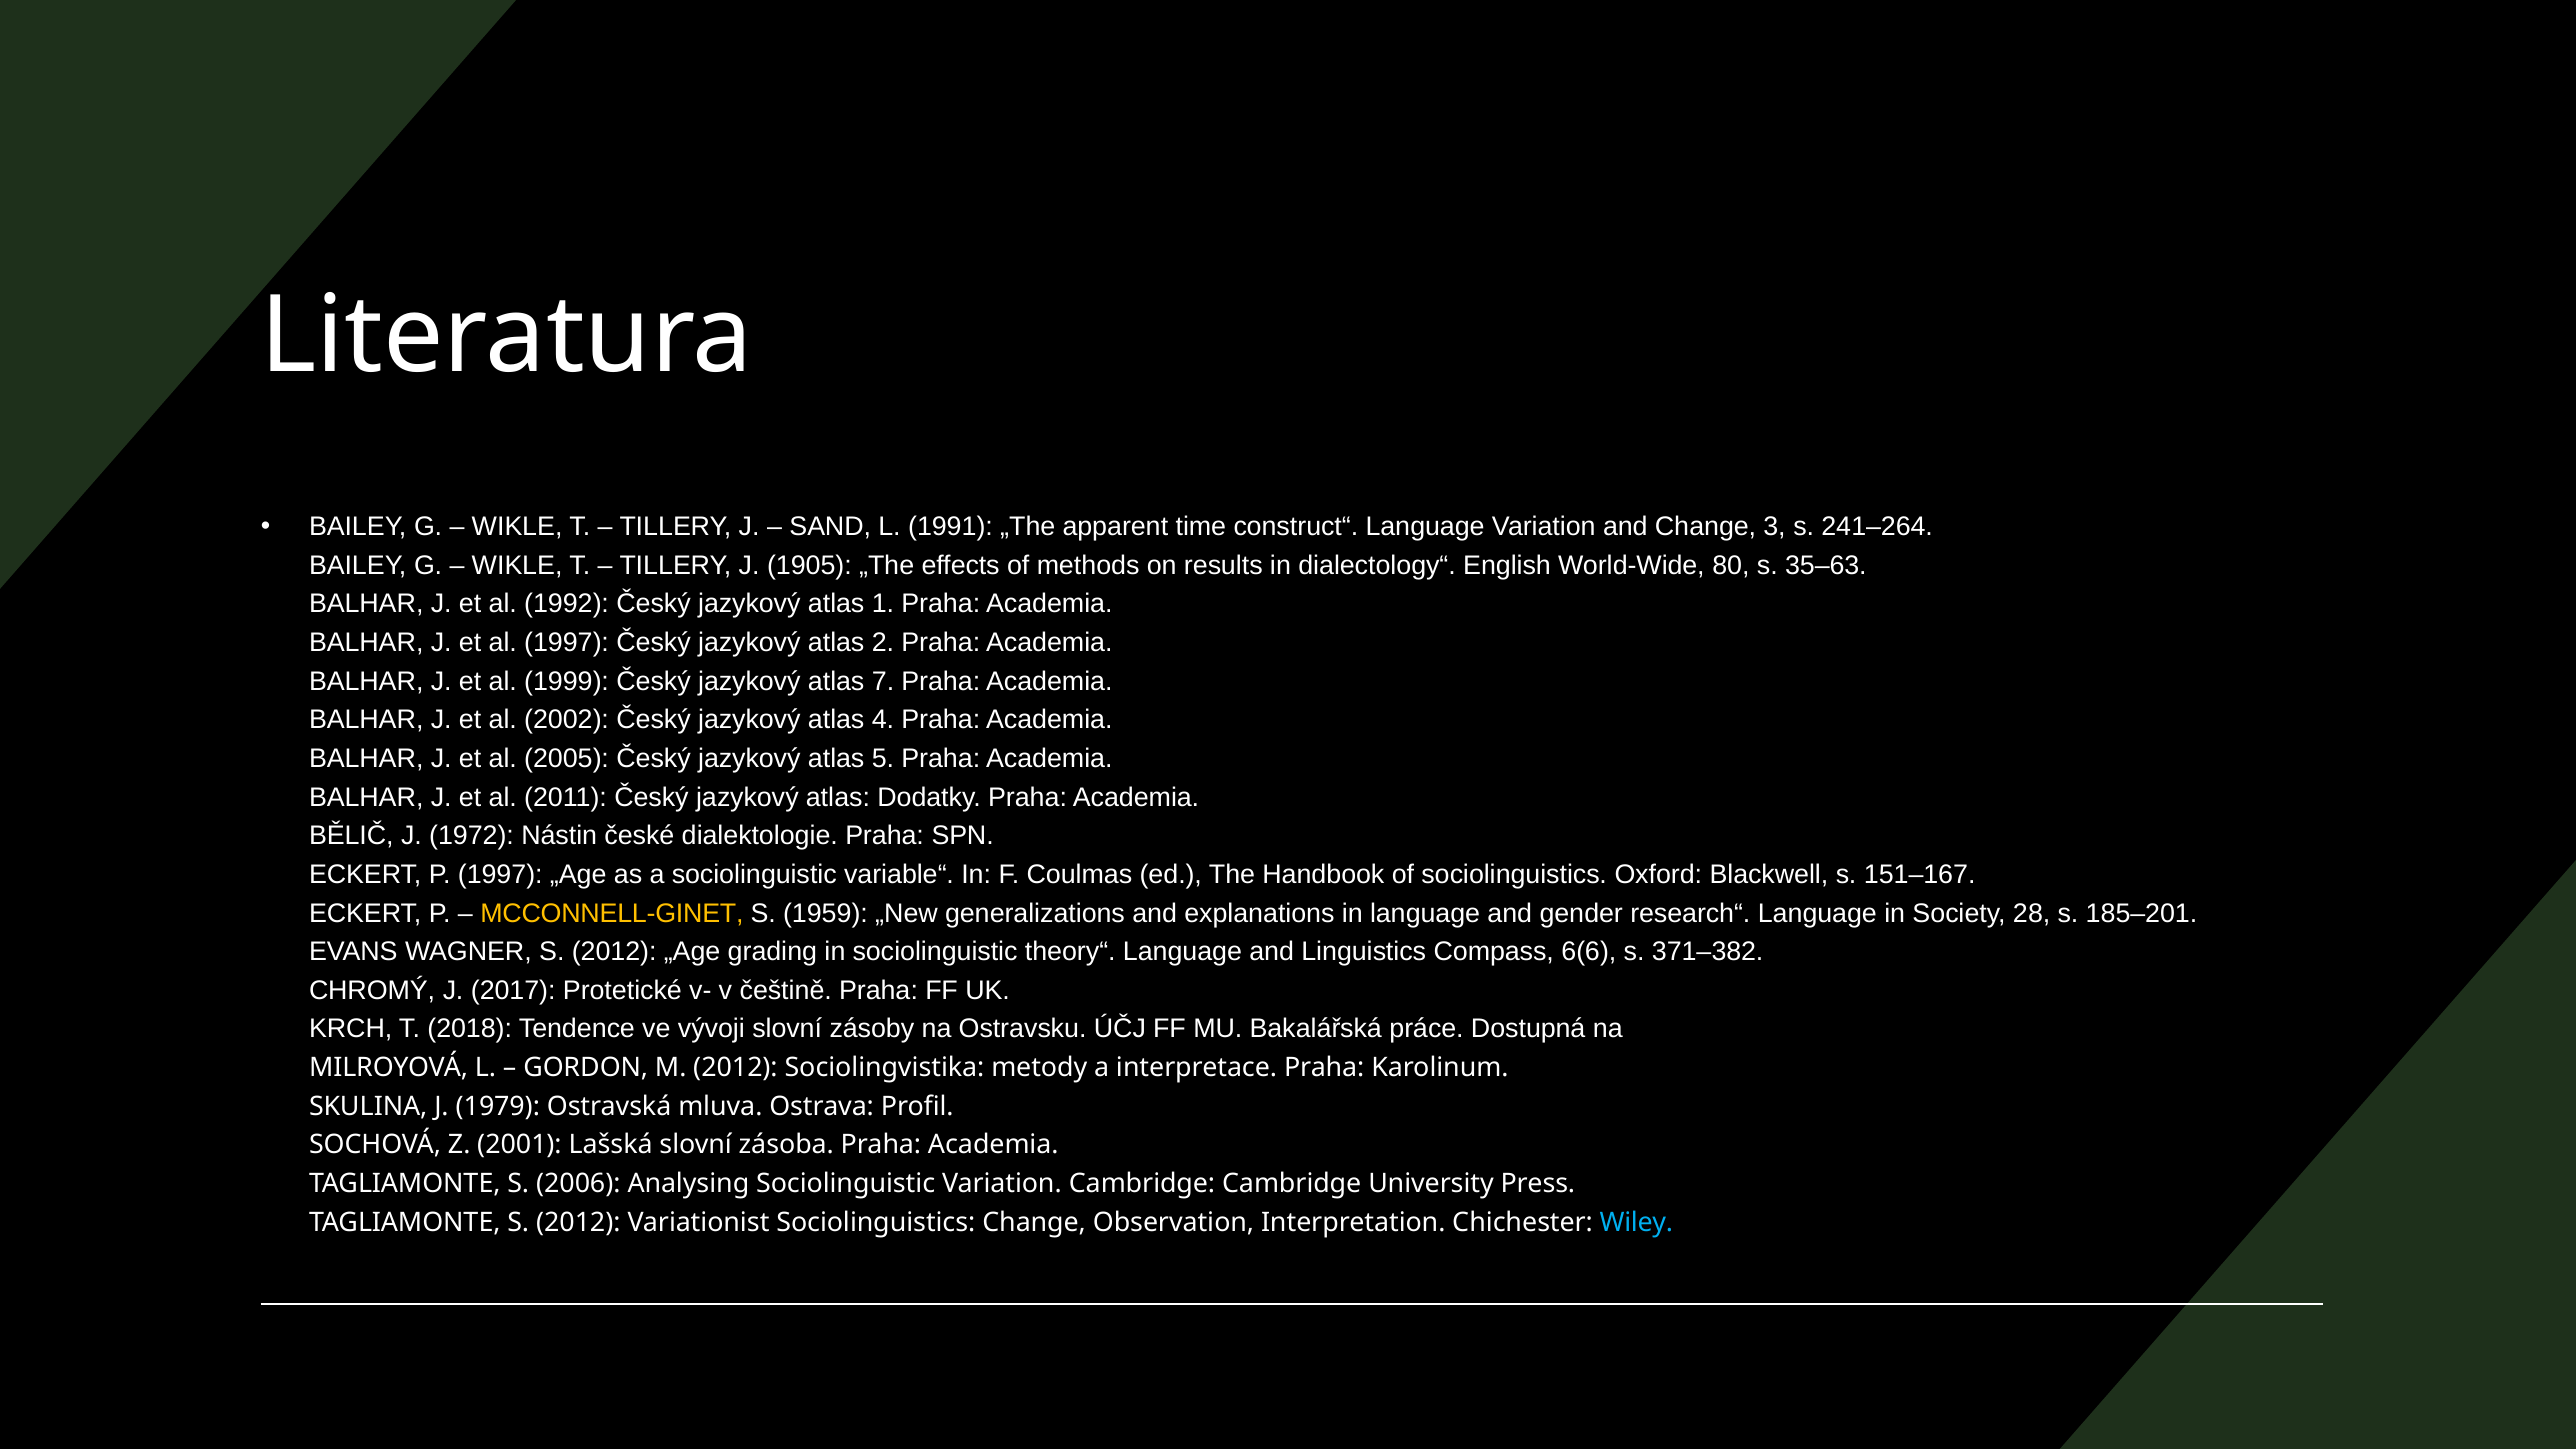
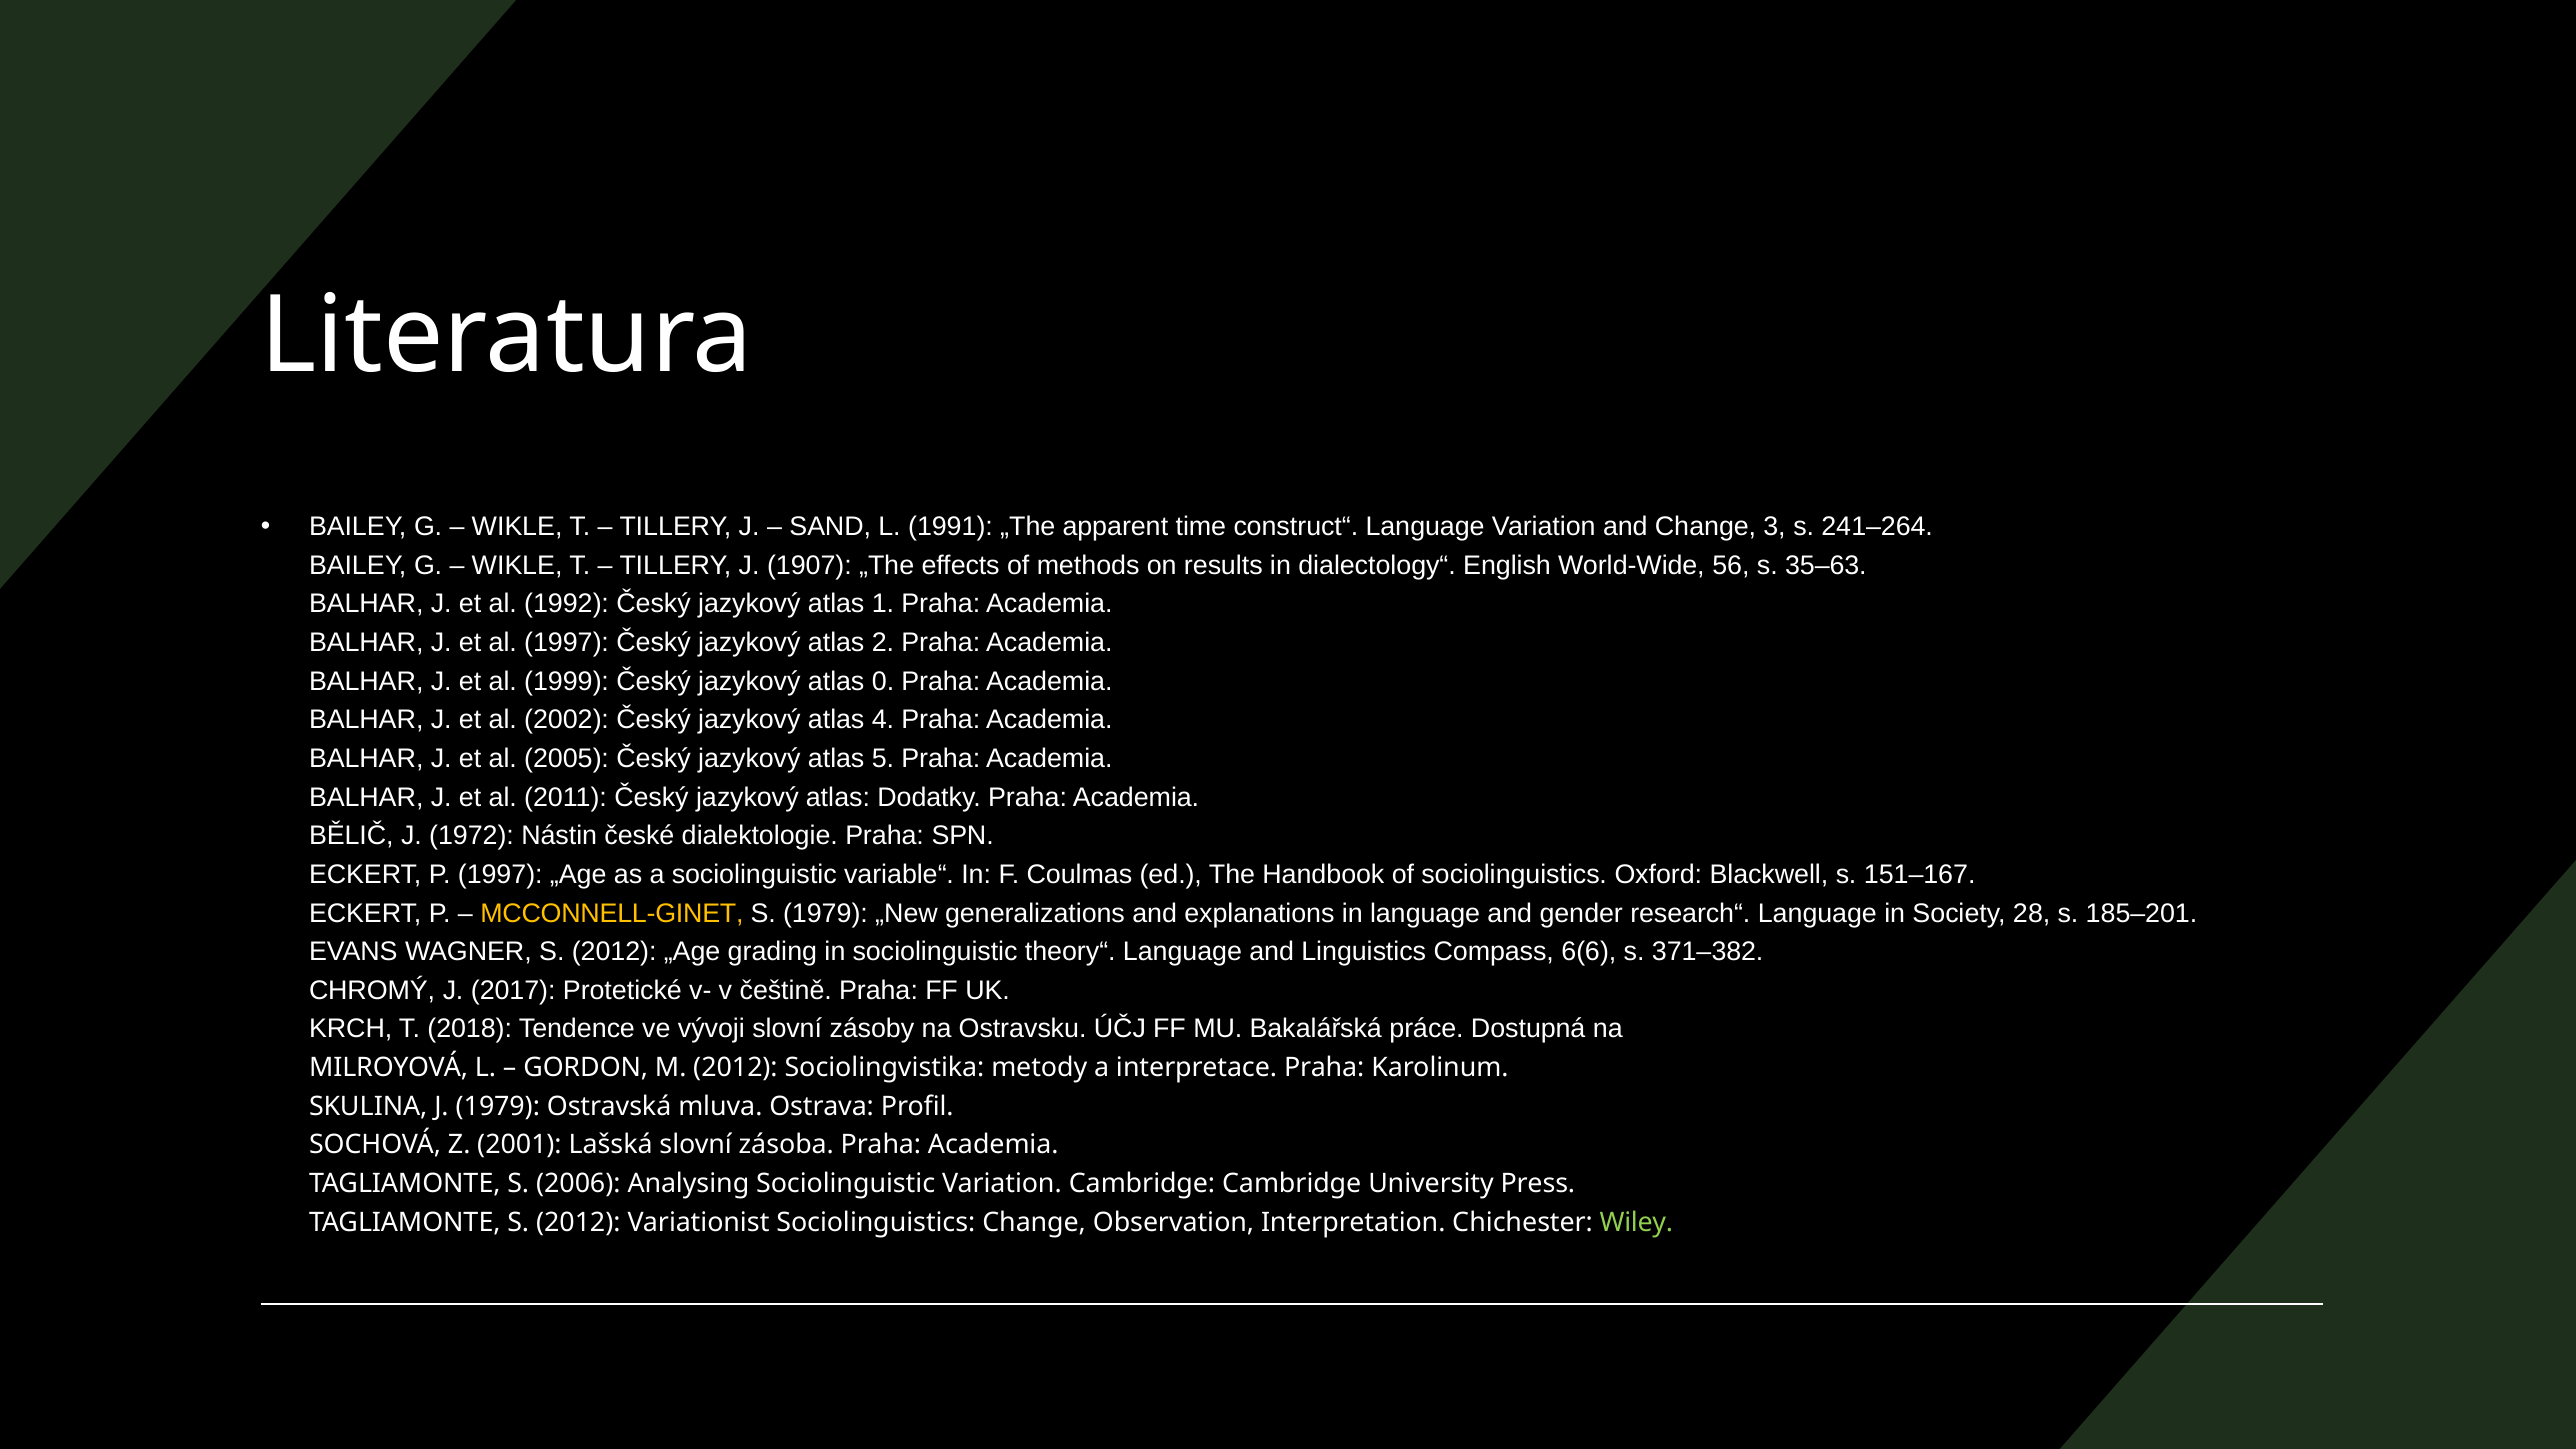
1905: 1905 -> 1907 (809, 565)
80: 80 -> 56 (1731, 565)
7: 7 -> 0 (883, 681)
S 1959: 1959 -> 1979 (825, 913)
Wiley colour: light blue -> light green (1636, 1222)
